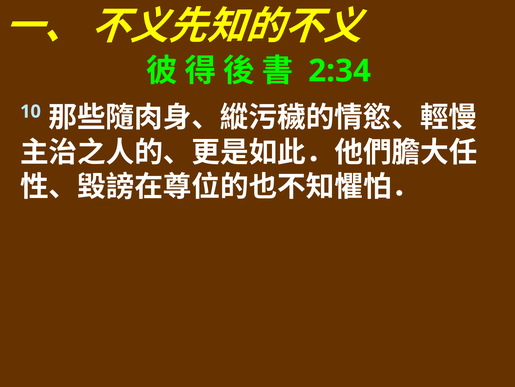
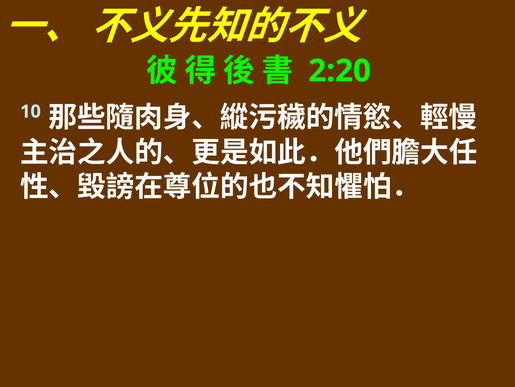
2:34: 2:34 -> 2:20 (340, 71)
